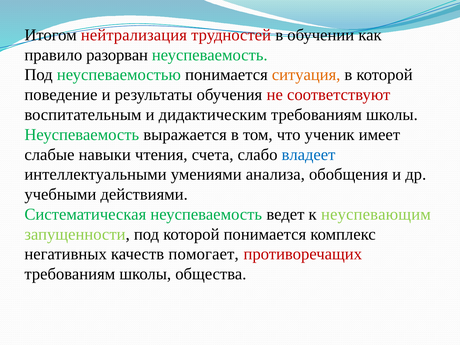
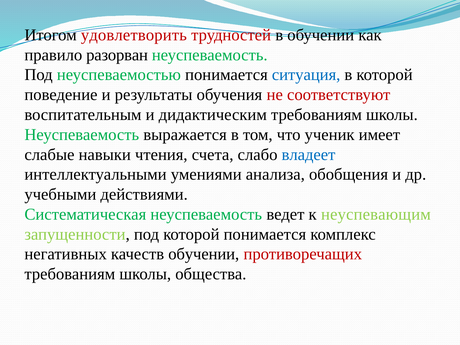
нейтрализация: нейтрализация -> удовлетворить (134, 35)
ситуация colour: orange -> blue (306, 75)
качеств помогает: помогает -> обучении (204, 254)
